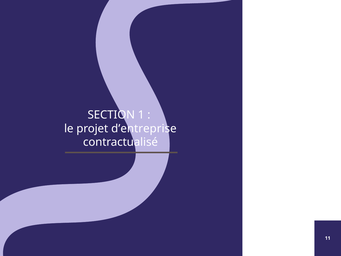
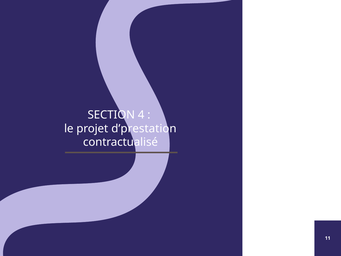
1: 1 -> 4 (141, 115)
d’entreprise: d’entreprise -> d’prestation (144, 128)
